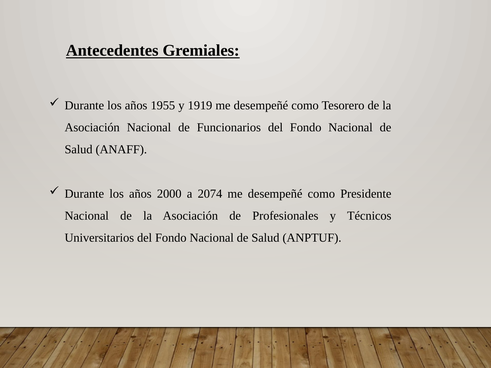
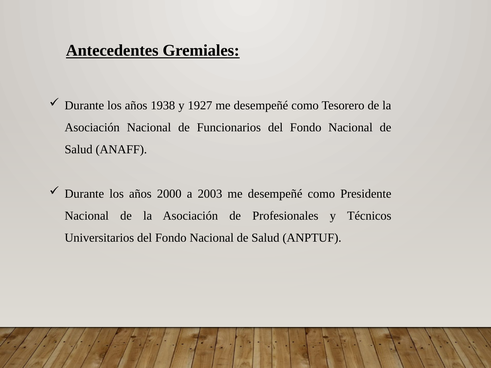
1955: 1955 -> 1938 (163, 105)
1919: 1919 -> 1927 (200, 105)
2074: 2074 -> 2003 (210, 194)
